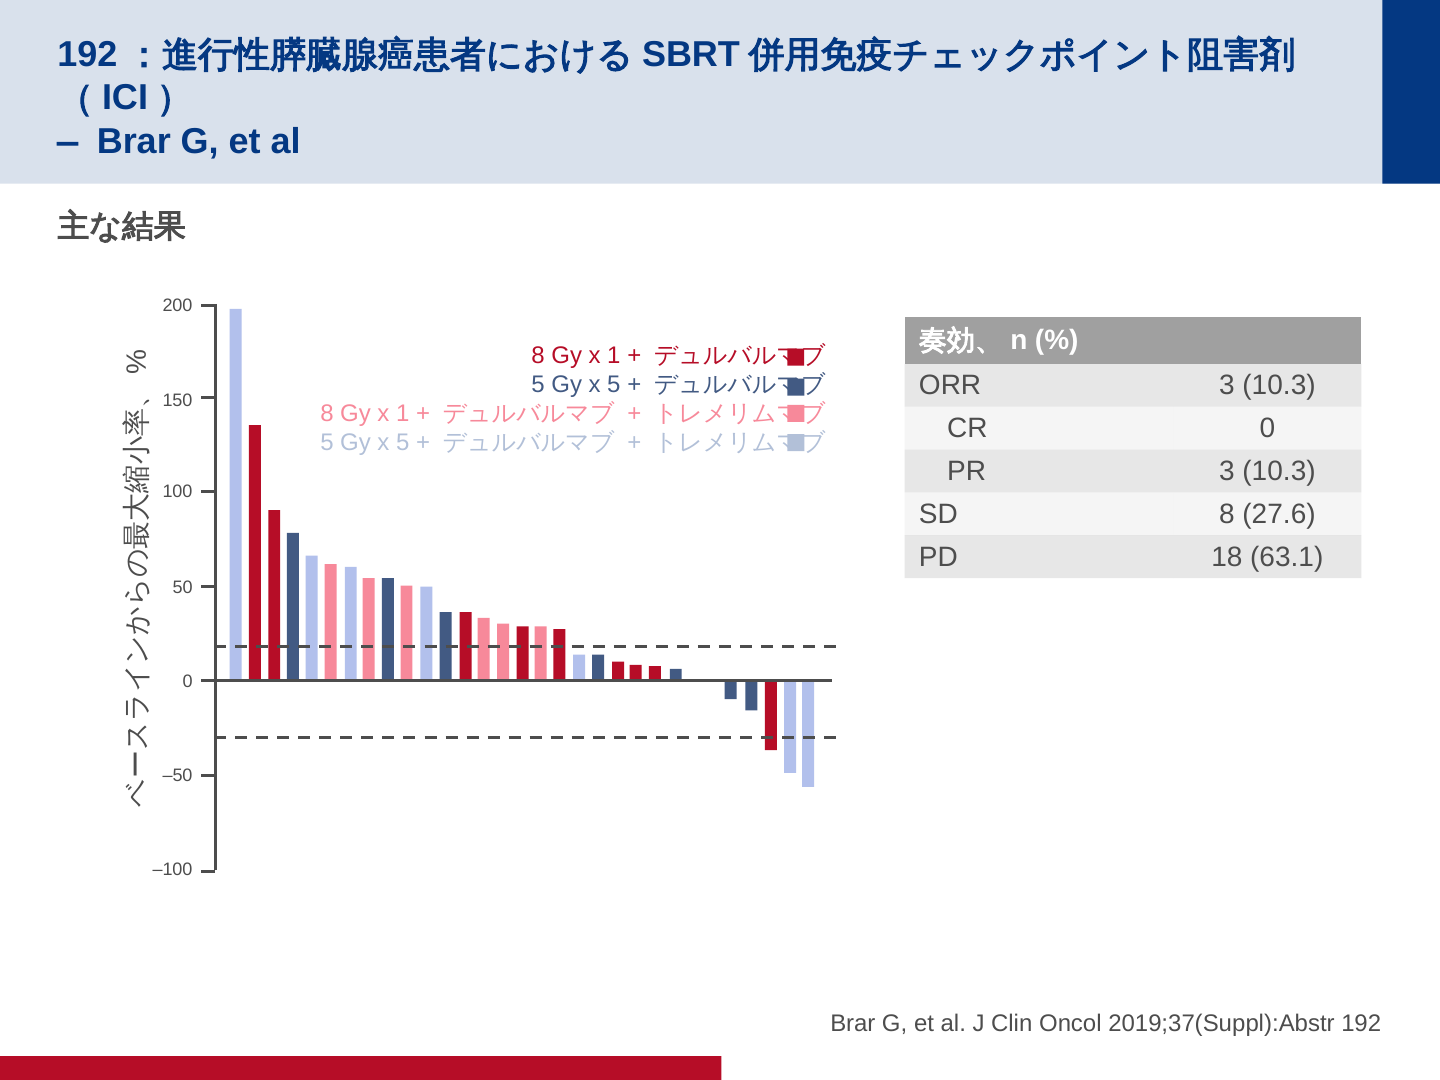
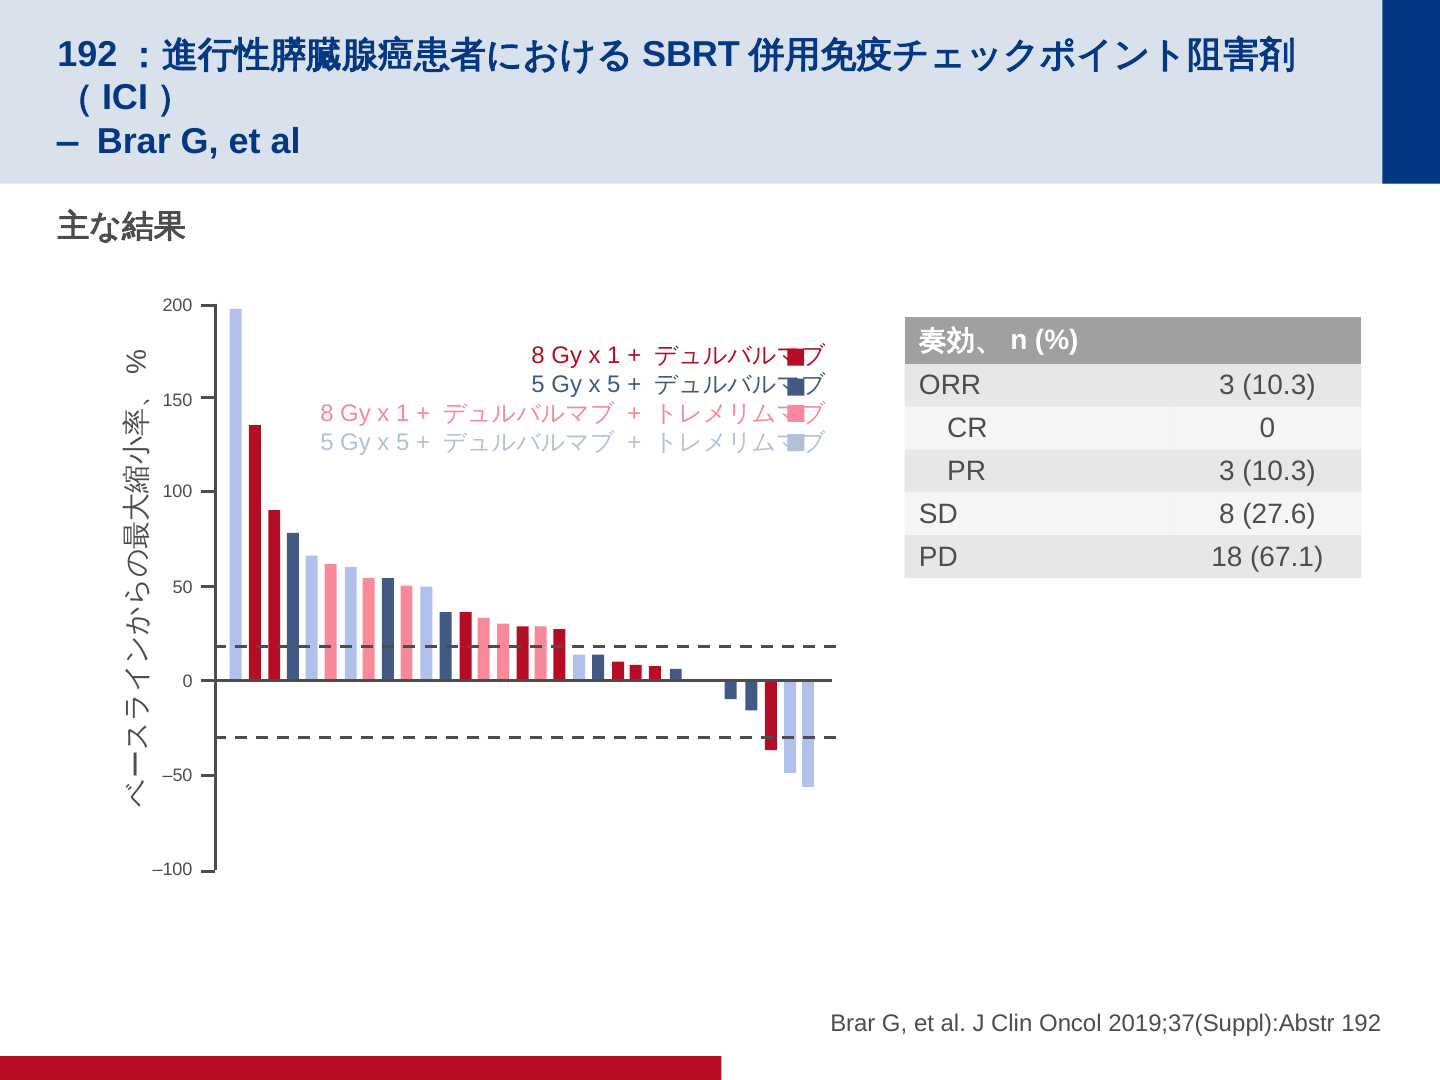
63.1: 63.1 -> 67.1 (1287, 557)
